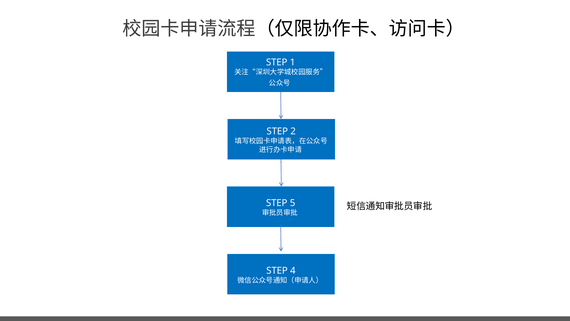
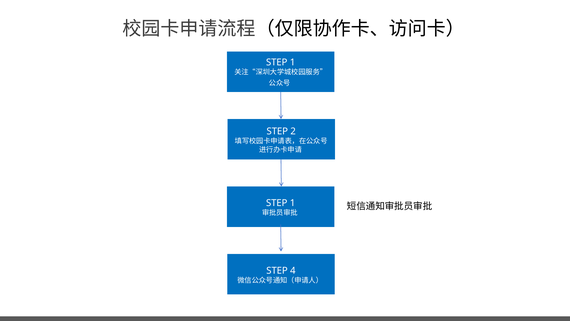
5: 5 -> 1 (293, 203)
